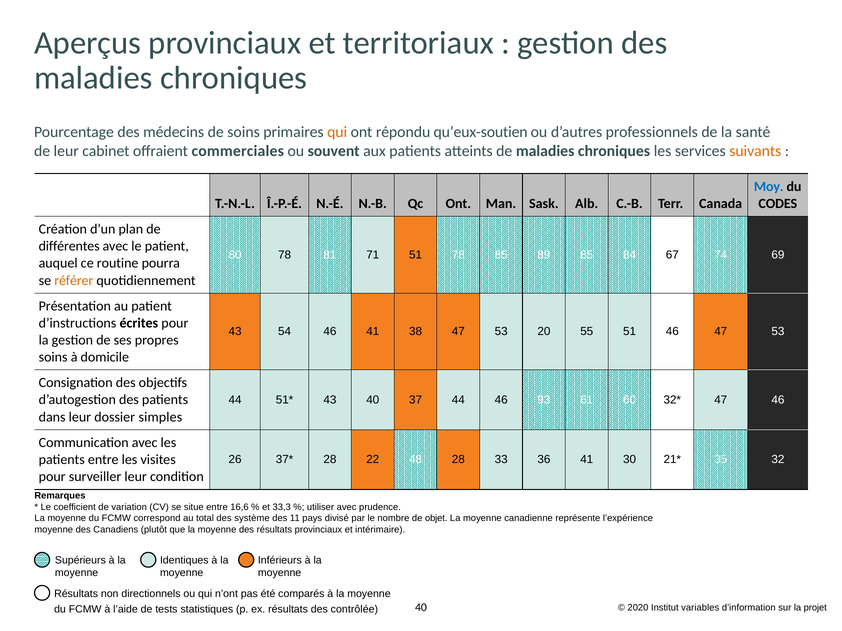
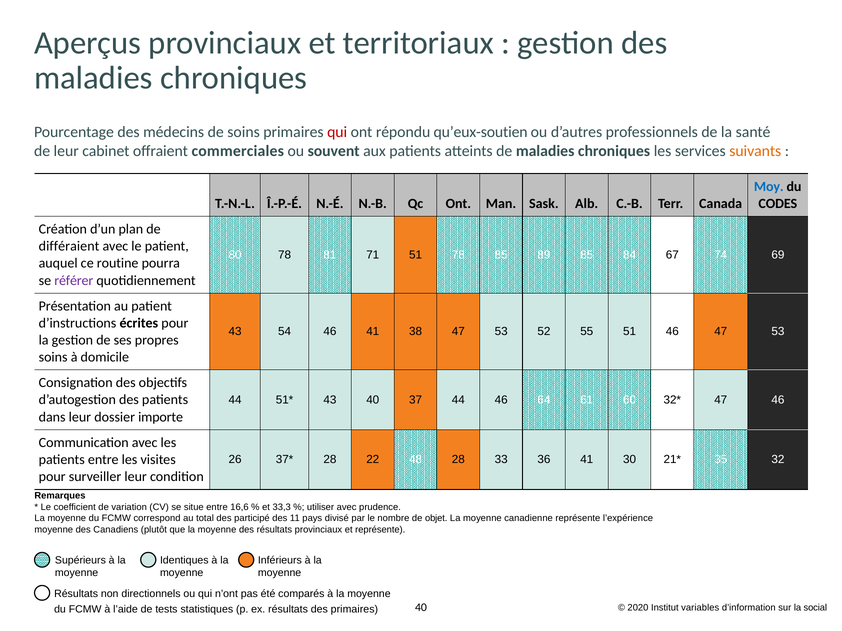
qui colour: orange -> red (337, 132)
différentes: différentes -> différaient (69, 246)
référer colour: orange -> purple (74, 281)
20: 20 -> 52 (544, 332)
93: 93 -> 64 (544, 400)
simples: simples -> importe (161, 417)
système: système -> participé (252, 519)
et intérimaire: intérimaire -> représente (380, 530)
projet: projet -> social (815, 608)
des contrôlée: contrôlée -> primaires (354, 610)
